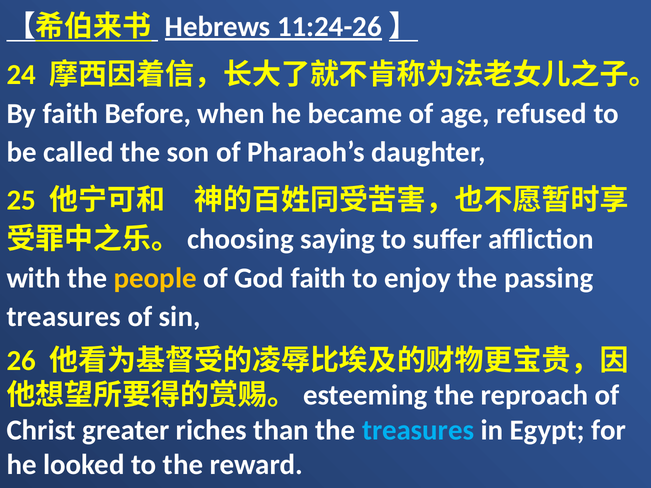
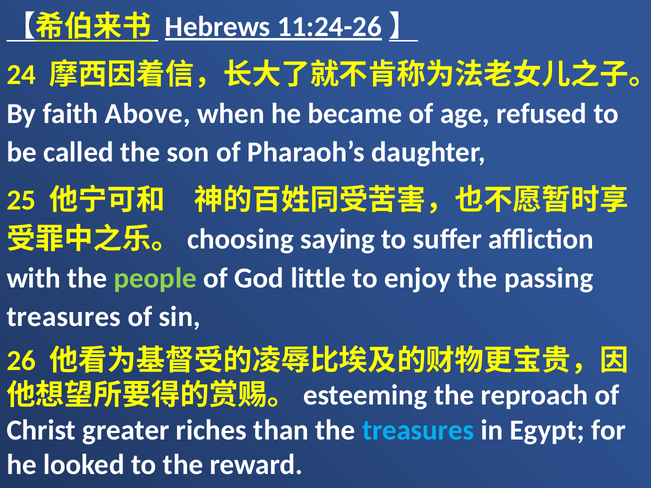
Before: Before -> Above (148, 114)
people colour: yellow -> light green (155, 278)
God faith: faith -> little (318, 278)
